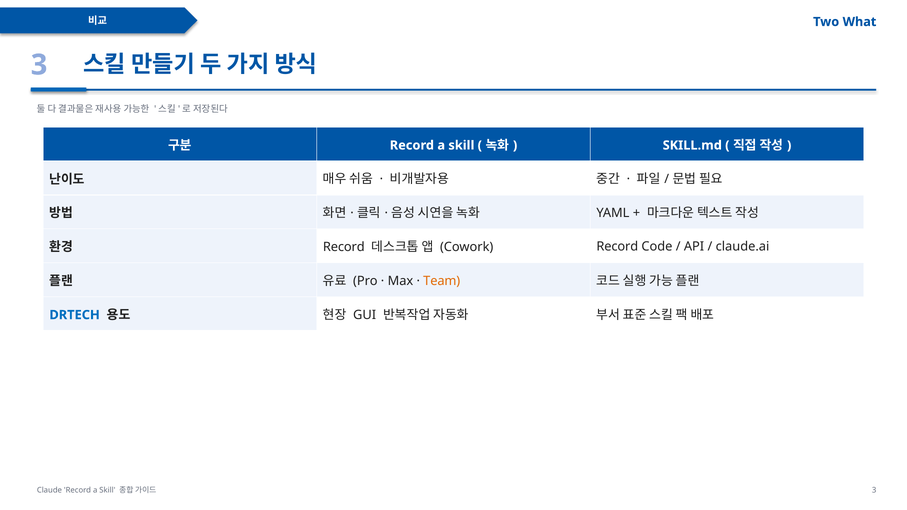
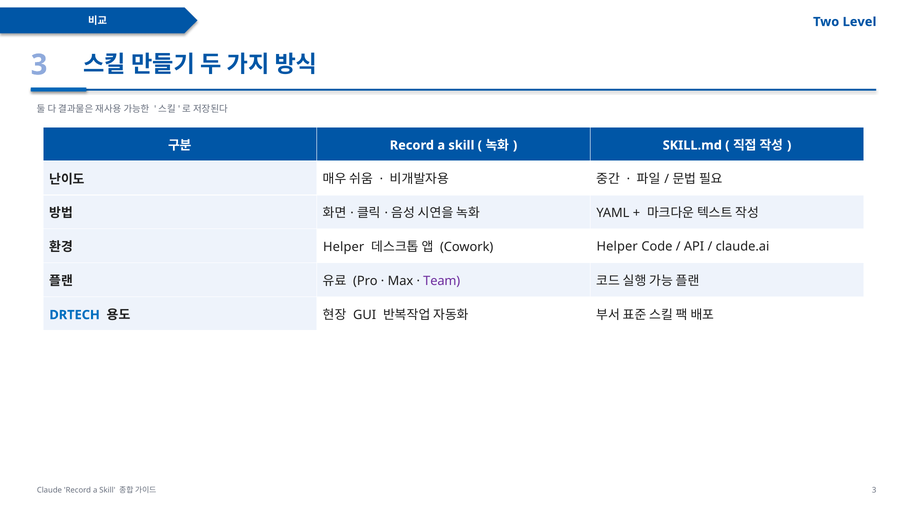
What: What -> Level (859, 22)
Record: Record -> Helper (344, 247)
Cowork Record: Record -> Helper (617, 247)
Team colour: orange -> purple (442, 281)
